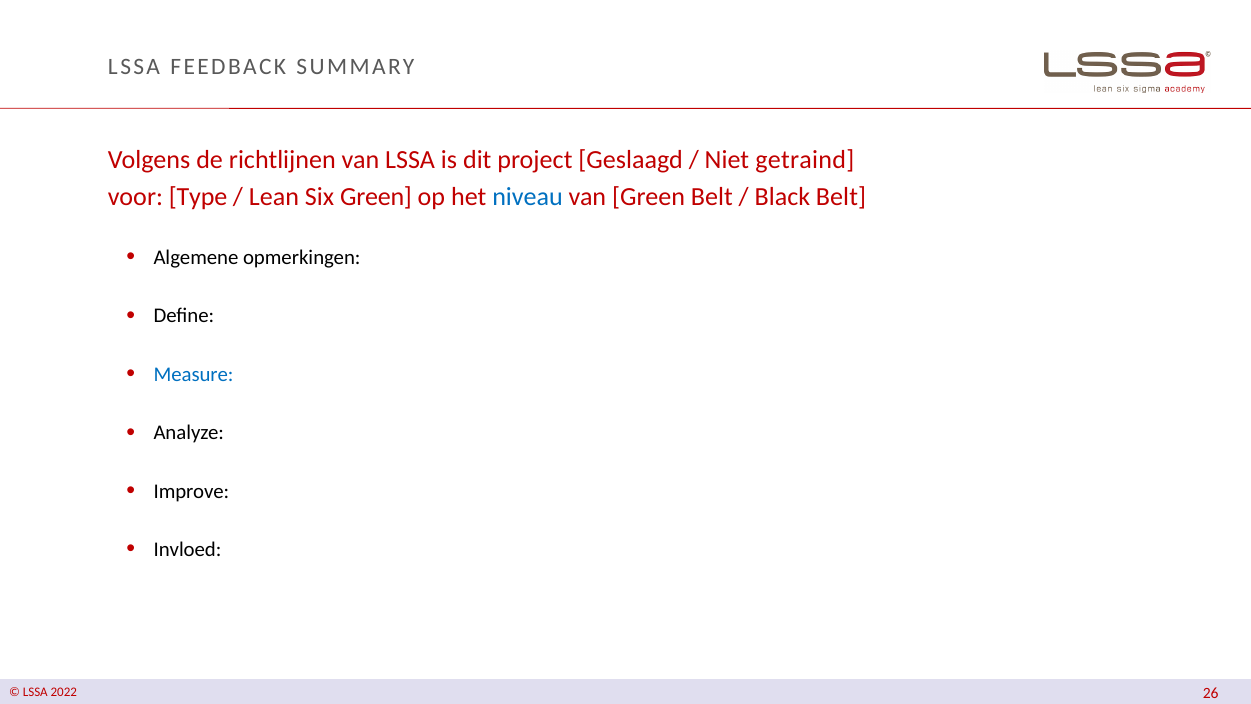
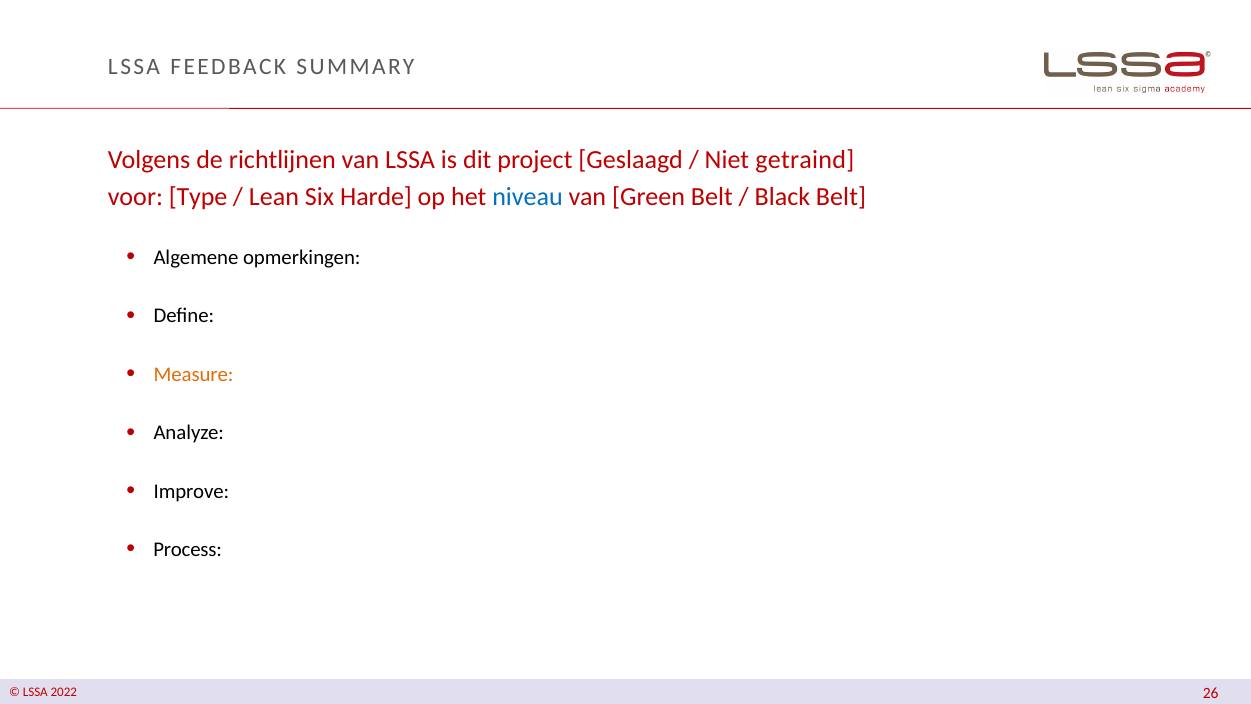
Six Green: Green -> Harde (376, 196)
Measure colour: blue -> orange (194, 374)
Invloed: Invloed -> Process (188, 549)
